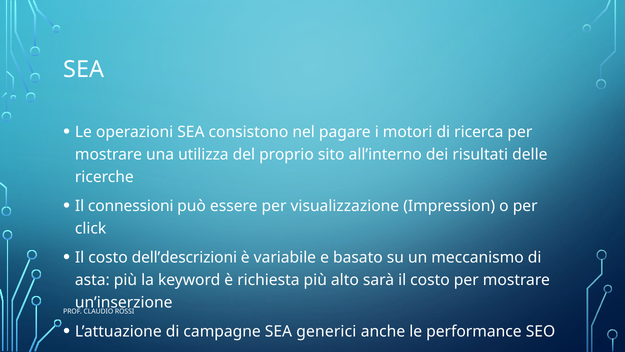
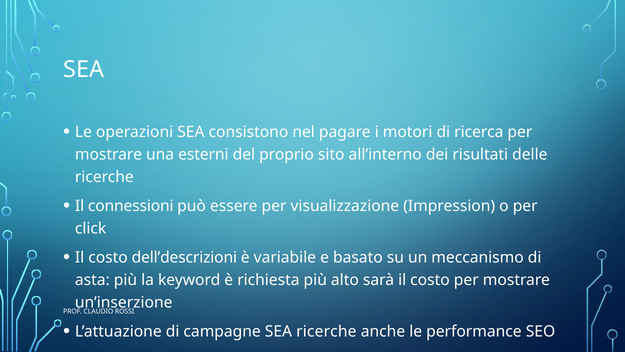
utilizza: utilizza -> esterni (203, 154)
SEA generici: generici -> ricerche (326, 331)
